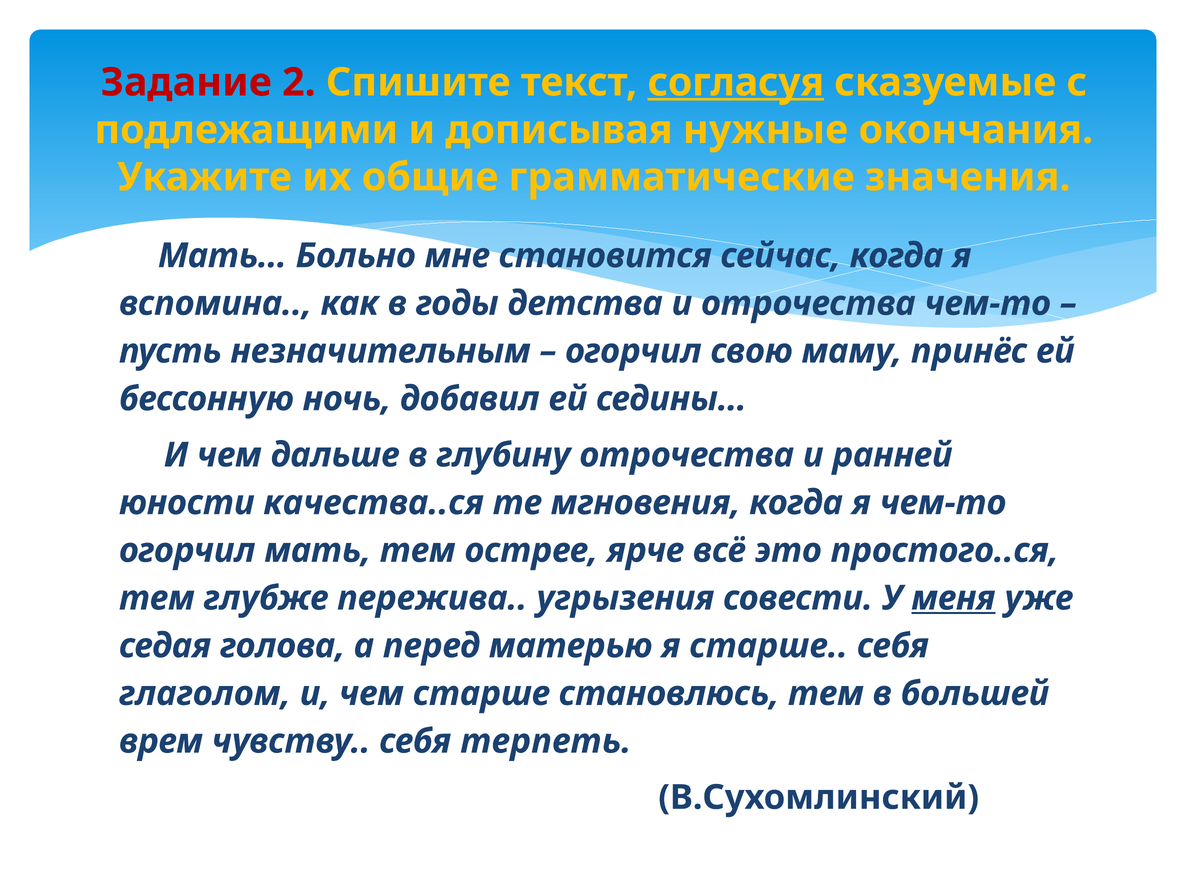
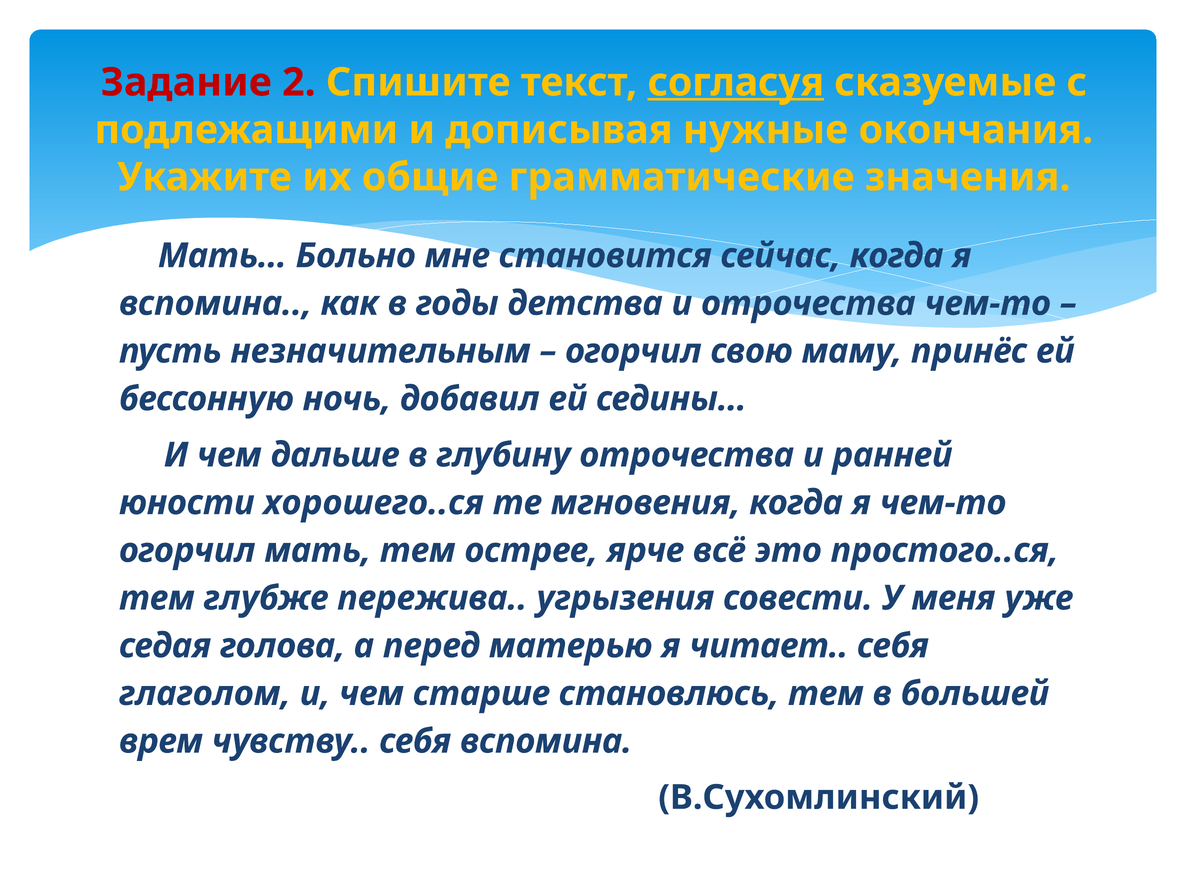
качества..ся: качества..ся -> хорошего..ся (374, 503)
меня underline: present -> none (953, 598)
я старше: старше -> читает (769, 646)
себя терпеть: терпеть -> вспомина (546, 741)
